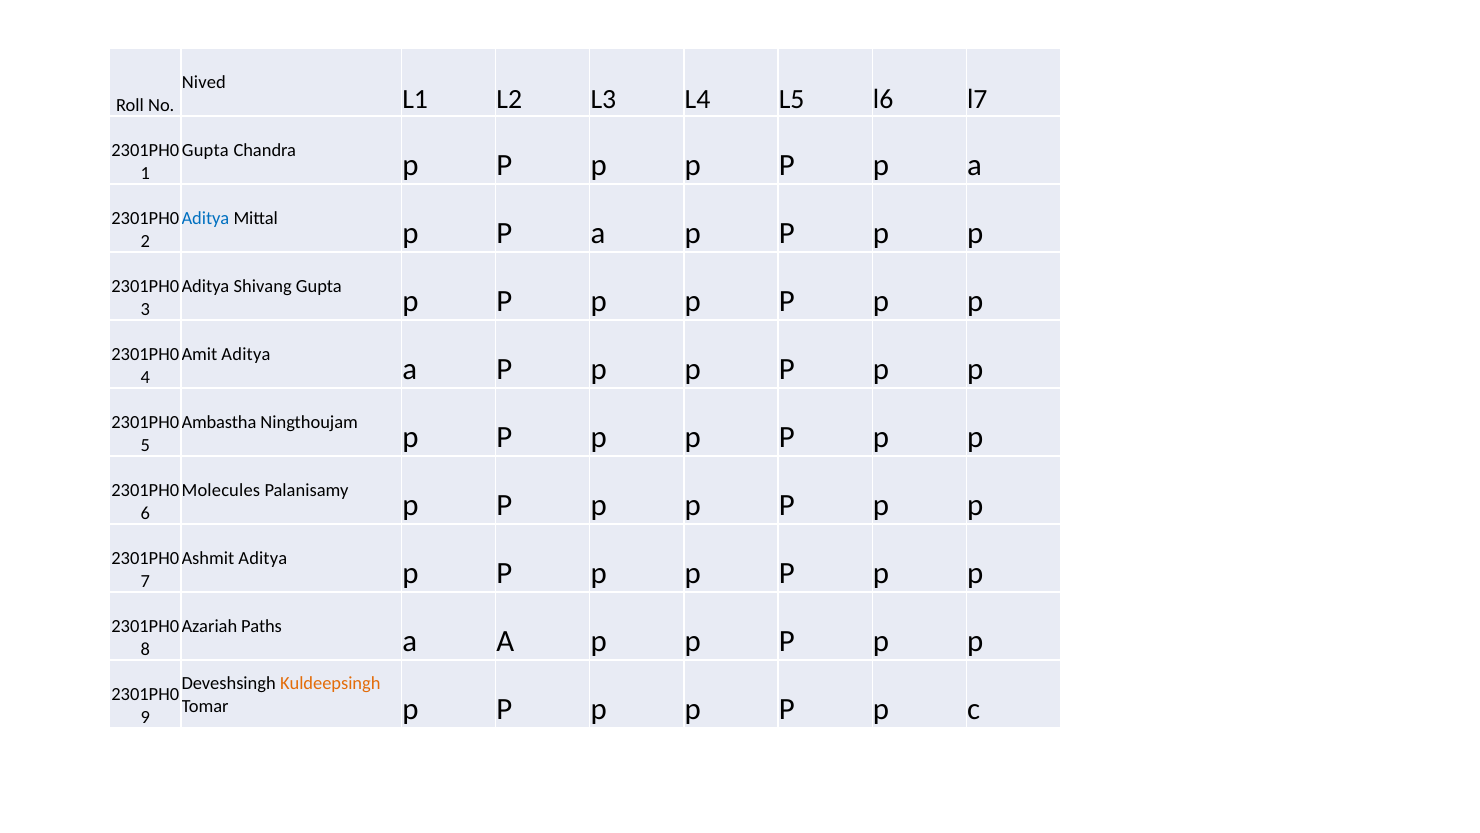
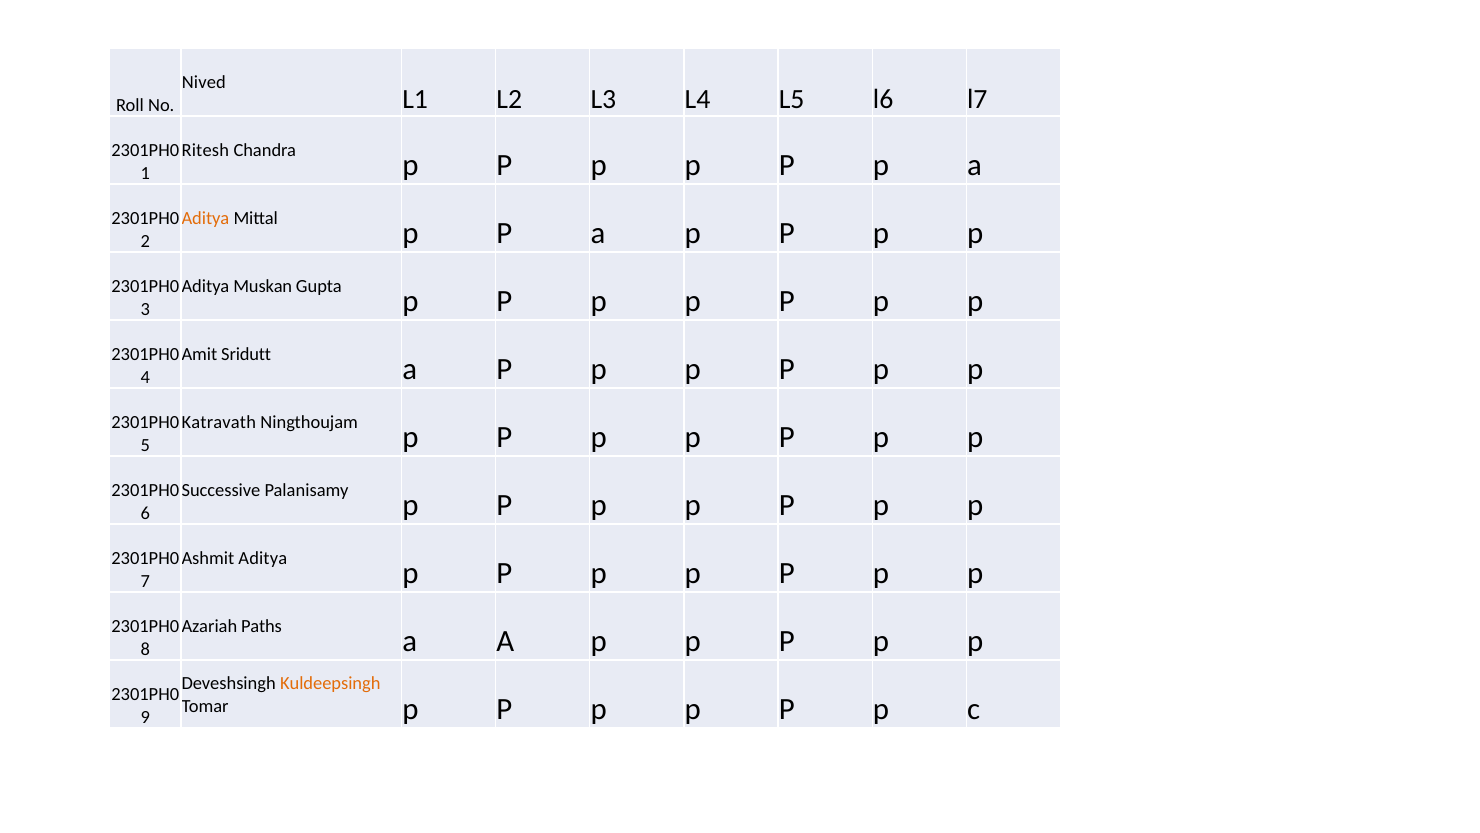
Gupta: Gupta -> Ritesh (205, 151)
Aditya colour: blue -> orange (205, 219)
Shivang: Shivang -> Muskan (263, 287)
Amit Aditya: Aditya -> Sridutt (246, 354)
Ambastha: Ambastha -> Katravath (219, 422)
Molecules: Molecules -> Successive (221, 490)
